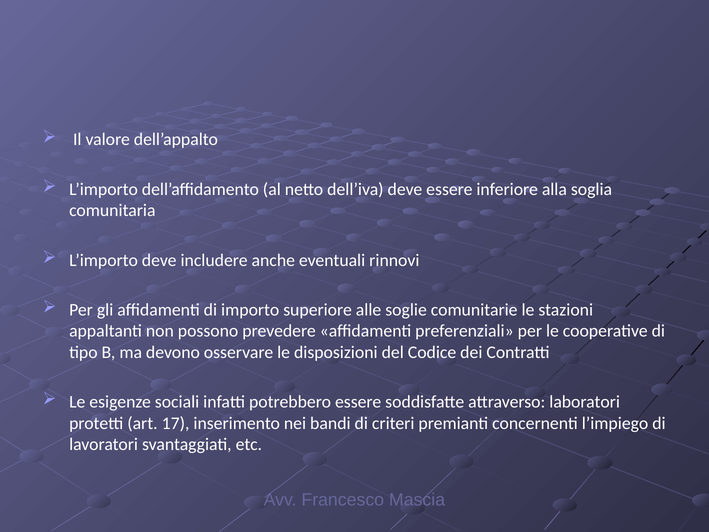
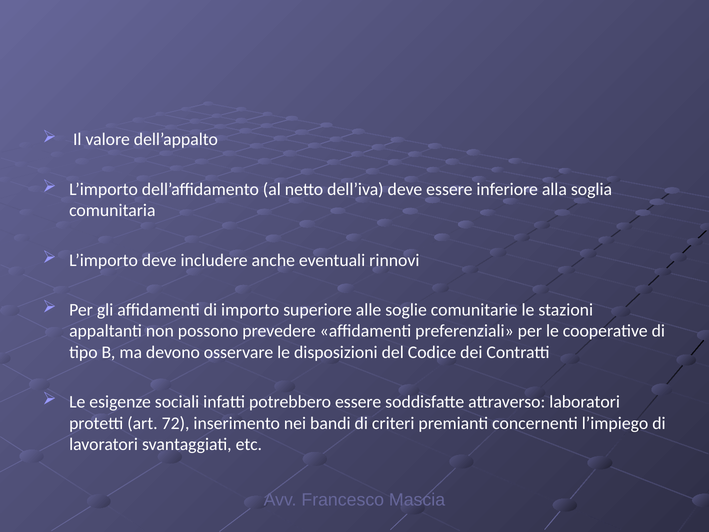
17: 17 -> 72 (176, 423)
